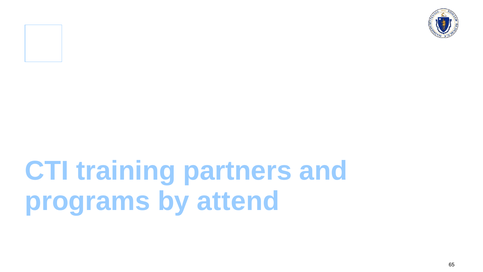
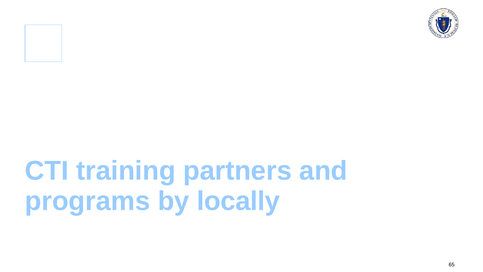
attend: attend -> locally (238, 201)
